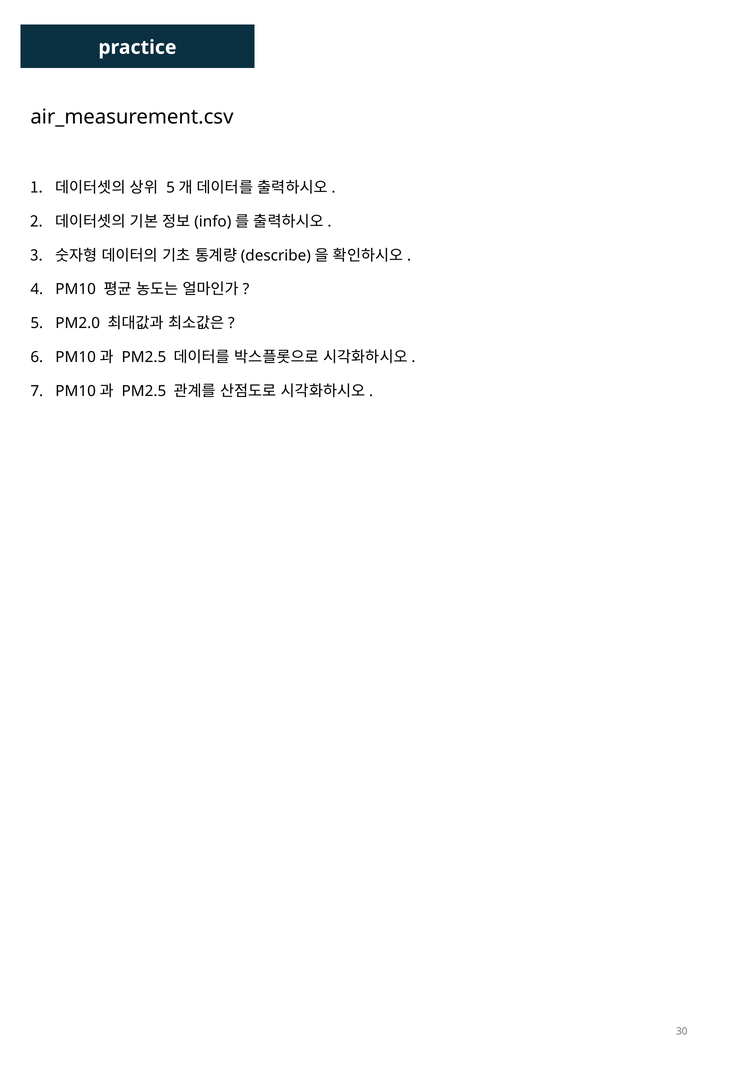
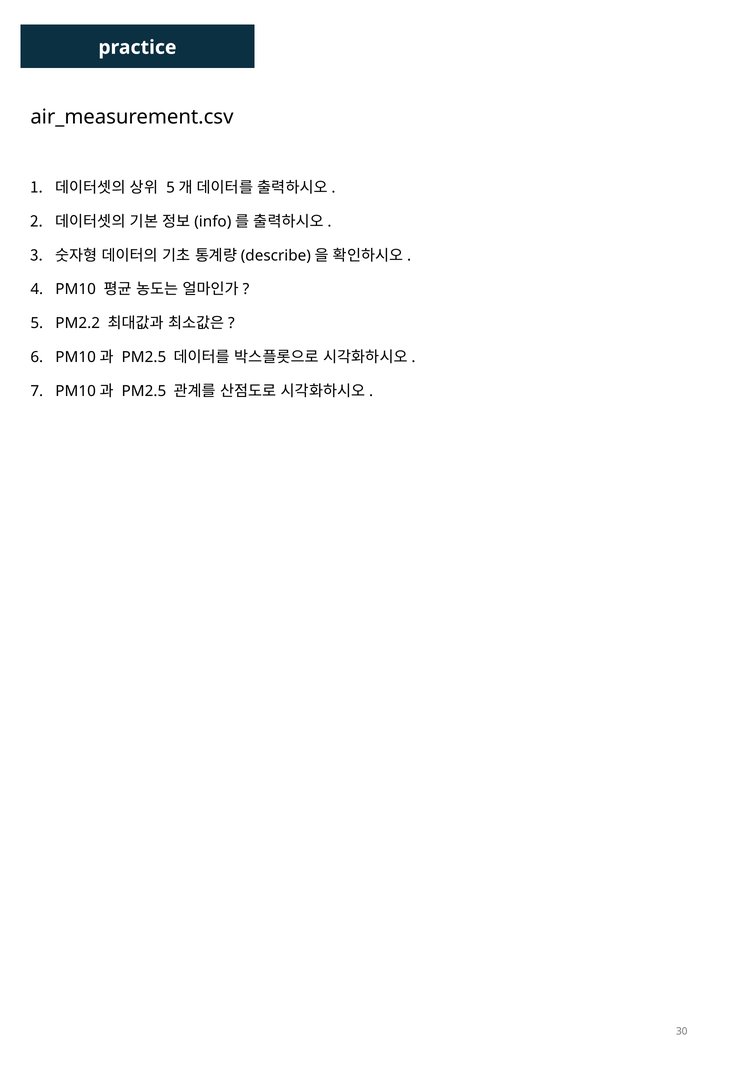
PM2.0: PM2.0 -> PM2.2 (78, 323)
